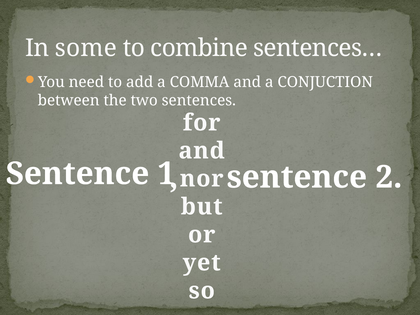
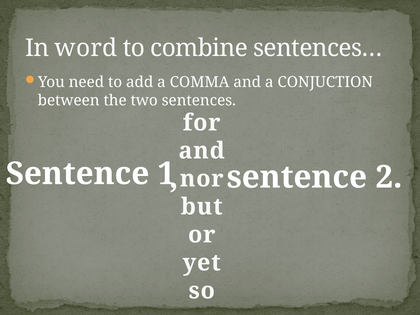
some: some -> word (86, 48)
